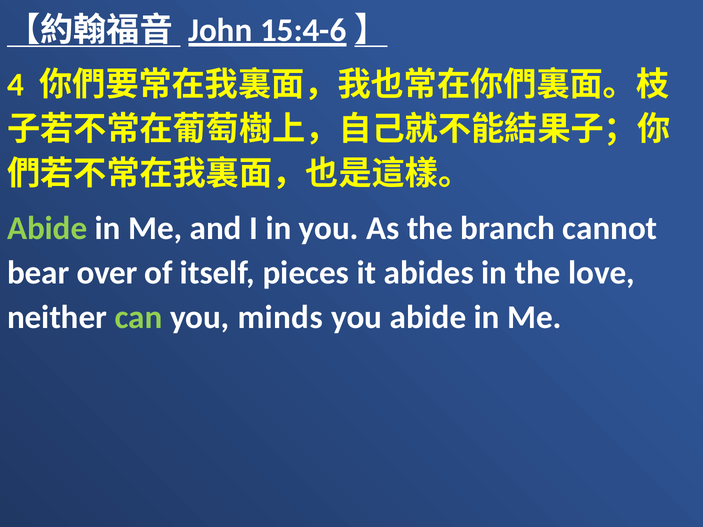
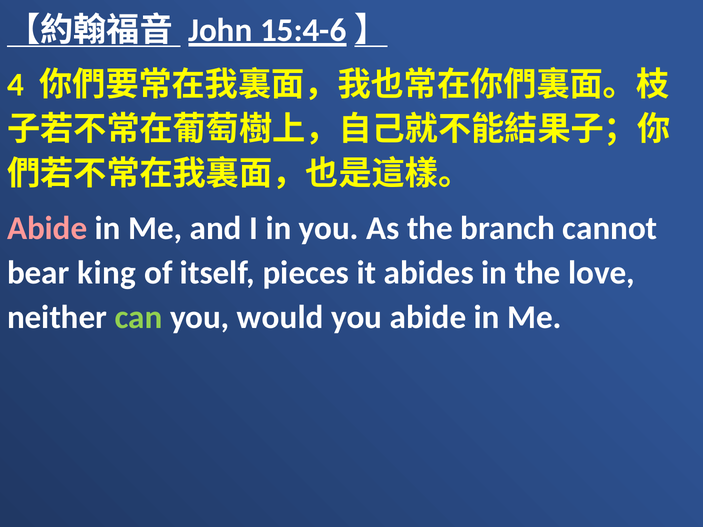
Abide colour: light green -> pink (47, 228)
over: over -> king (107, 273)
minds: minds -> would (280, 318)
